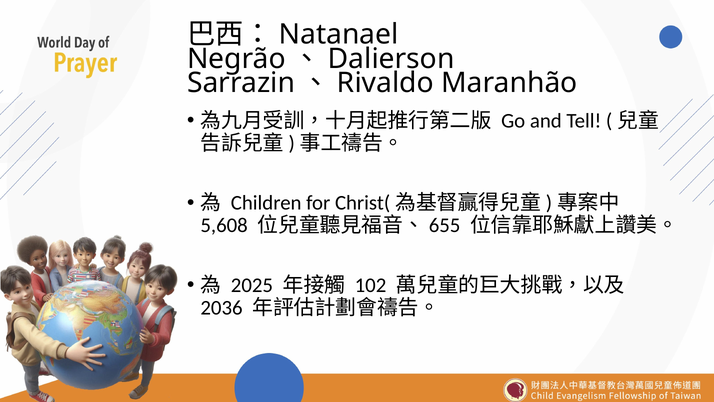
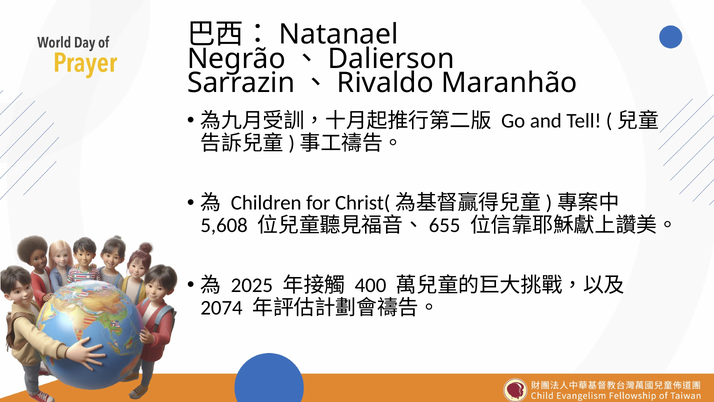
102: 102 -> 400 (371, 285)
2036: 2036 -> 2074 (222, 308)
